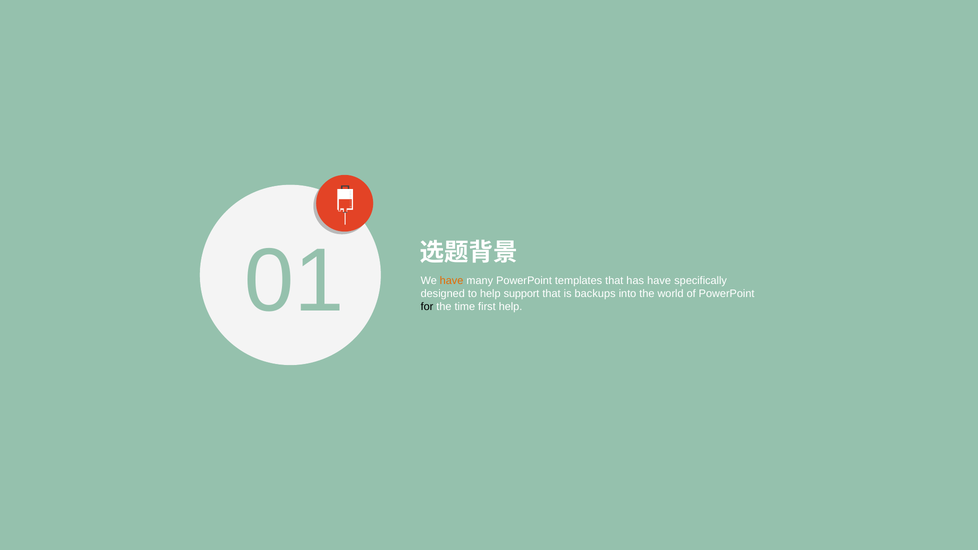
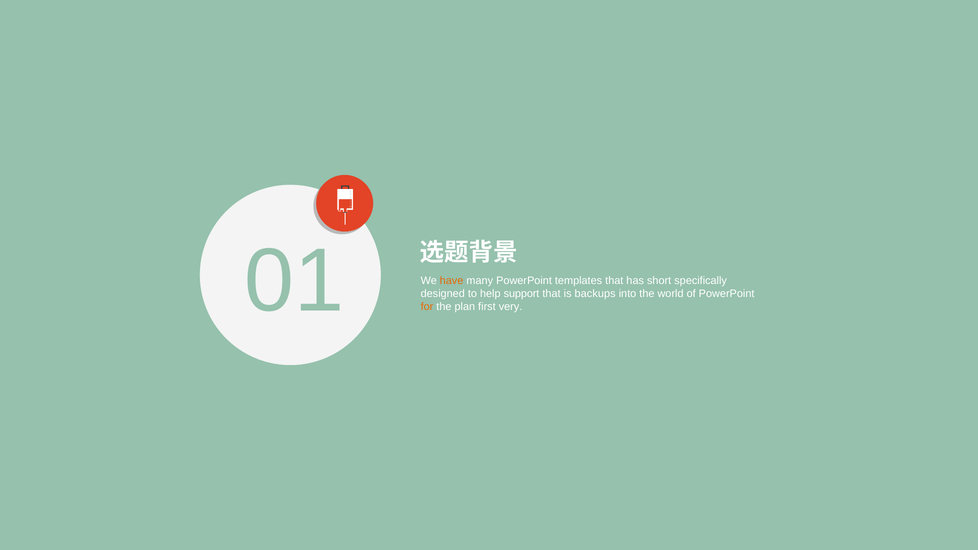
has have: have -> short (659, 281)
for colour: black -> orange (427, 307)
time: time -> plan (465, 307)
first help: help -> very (511, 307)
